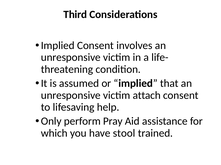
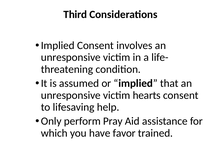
attach: attach -> hearts (147, 96)
stool: stool -> favor (124, 134)
